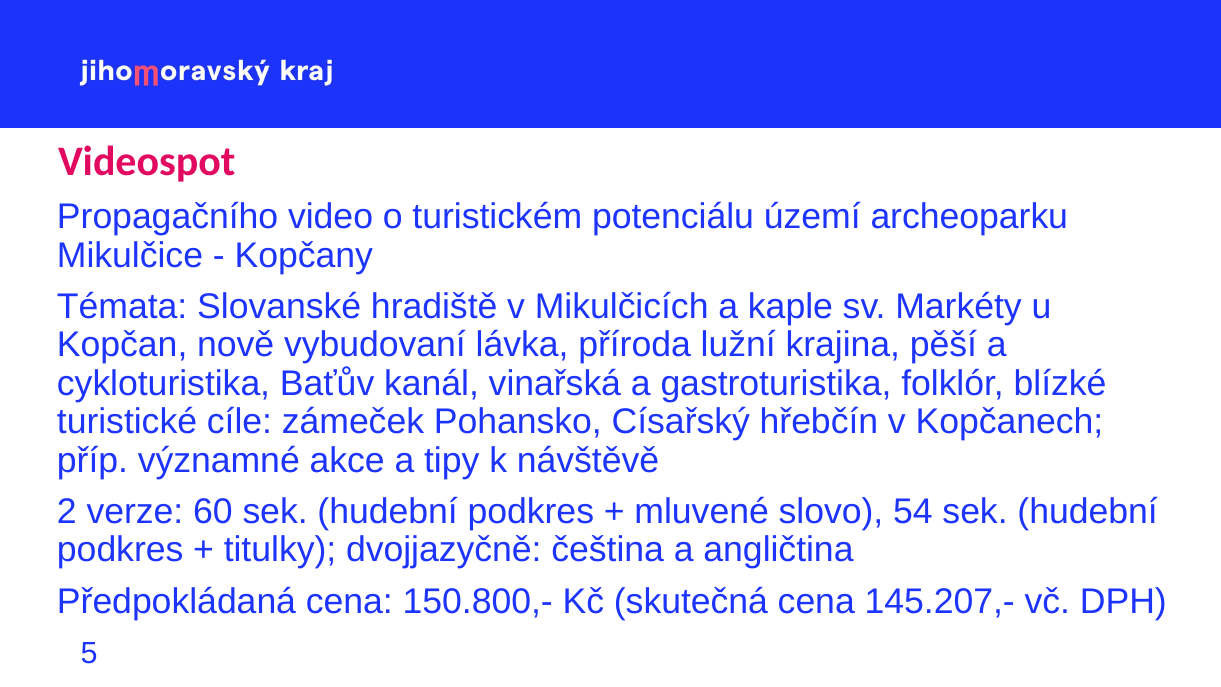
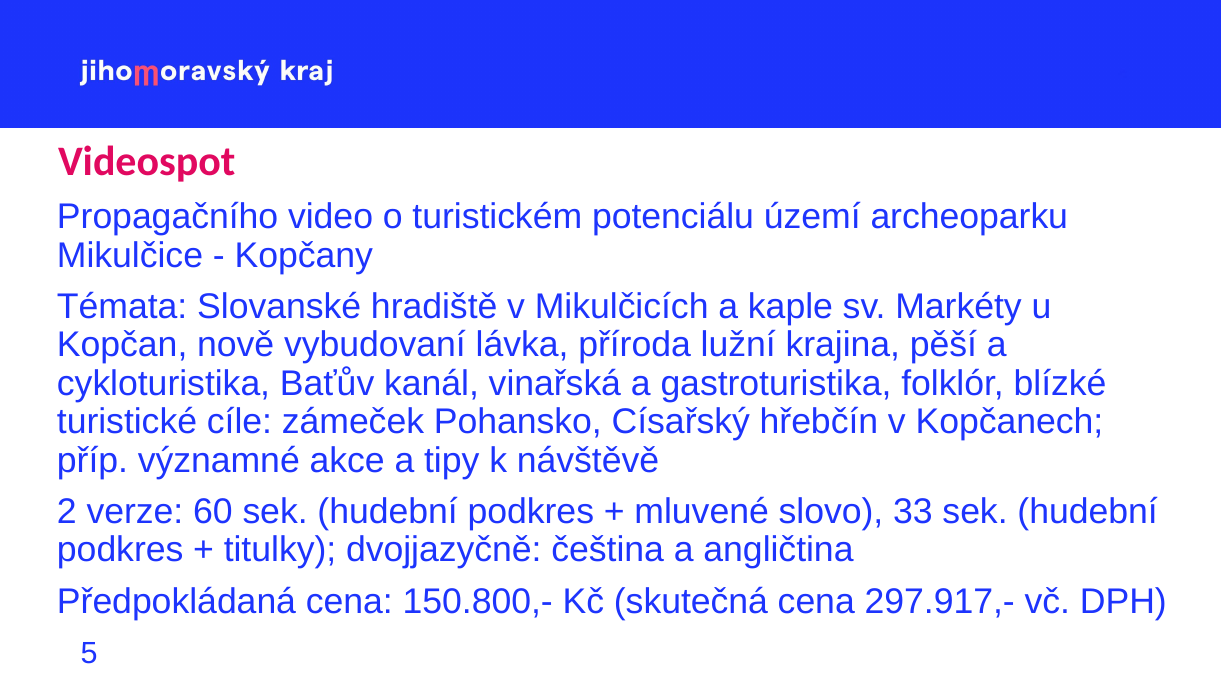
54: 54 -> 33 (913, 511)
145.207,-: 145.207,- -> 297.917,- (940, 601)
